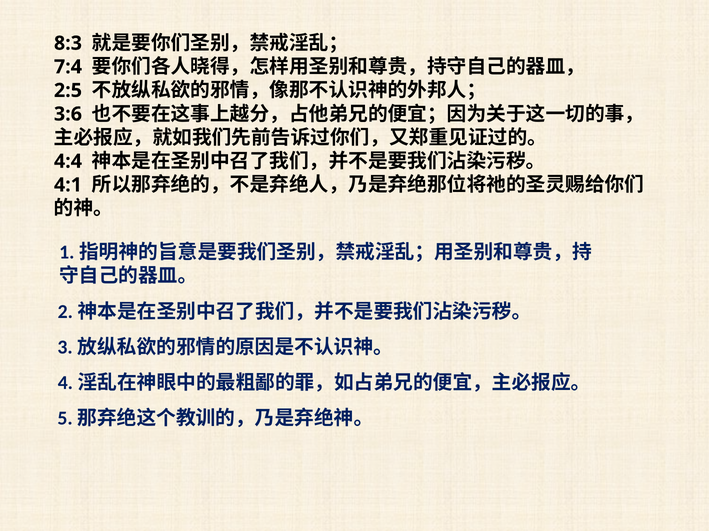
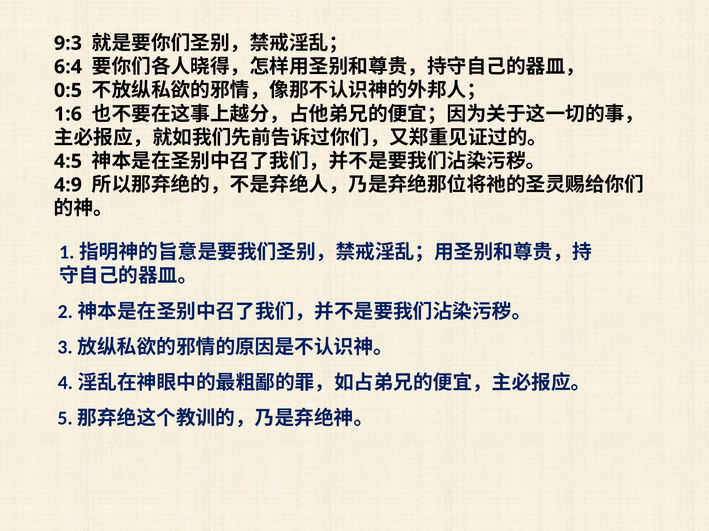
8:3: 8:3 -> 9:3 (68, 43)
7:4: 7:4 -> 6:4 (68, 67)
2:5: 2:5 -> 0:5 (68, 91)
3:6: 3:6 -> 1:6 (68, 114)
4:4: 4:4 -> 4:5 (68, 162)
4:1: 4:1 -> 4:9 (68, 185)
